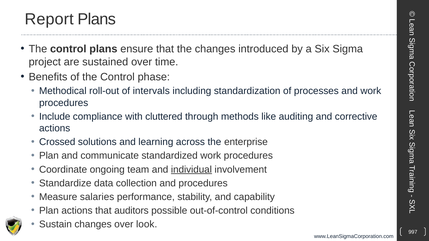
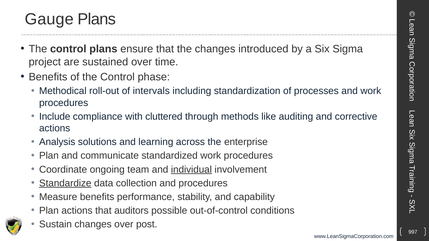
Report: Report -> Gauge (49, 19)
Crossed: Crossed -> Analysis (57, 142)
Standardize underline: none -> present (65, 183)
Measure salaries: salaries -> benefits (97, 197)
look: look -> post (147, 225)
